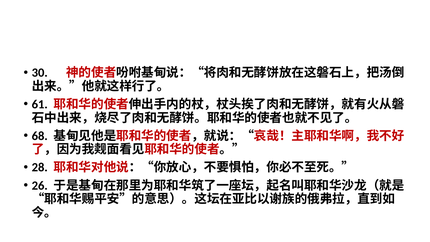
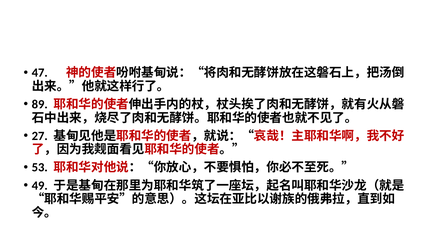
30: 30 -> 47 (40, 73)
61: 61 -> 89 (40, 104)
68: 68 -> 27 (40, 136)
28: 28 -> 53 (40, 167)
26: 26 -> 49 (40, 185)
